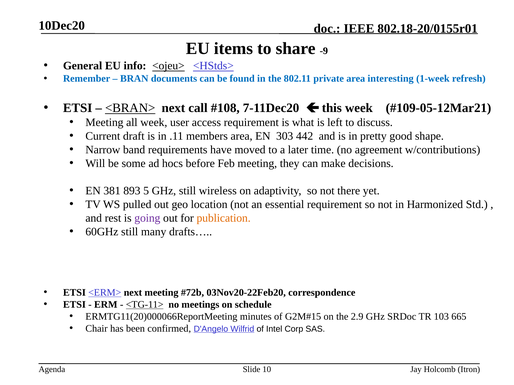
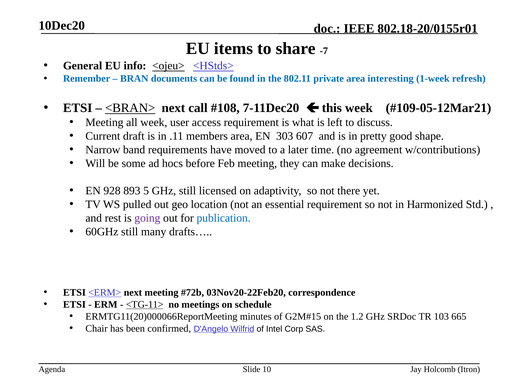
-9: -9 -> -7 (324, 51)
442: 442 -> 607 (305, 136)
381: 381 -> 928 (112, 191)
wireless: wireless -> licensed (218, 191)
publication colour: orange -> blue (224, 218)
2.9: 2.9 -> 1.2 (357, 317)
